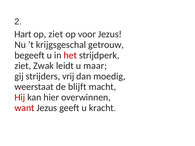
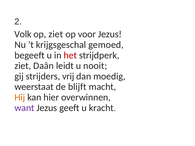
Hart: Hart -> Volk (23, 34)
getrouw: getrouw -> gemoed (106, 45)
Zwak: Zwak -> Daân (44, 66)
maar: maar -> nooit (95, 66)
Hij colour: red -> orange (20, 97)
want colour: red -> purple (24, 108)
